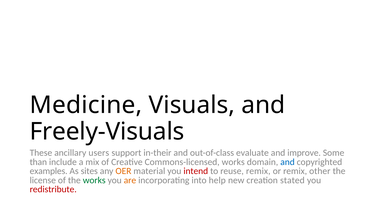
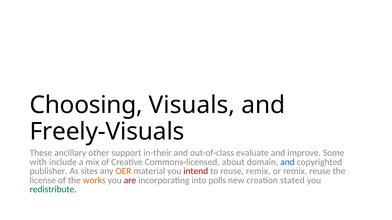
Medicine: Medicine -> Choosing (86, 105)
users: users -> other (99, 153)
than: than -> with (38, 162)
Commons-licensed works: works -> about (233, 162)
examples: examples -> publisher (49, 171)
remix other: other -> reuse (320, 171)
works colour: green -> orange (94, 181)
are colour: orange -> red (130, 181)
help: help -> polls (217, 181)
redistribute colour: red -> green (53, 190)
